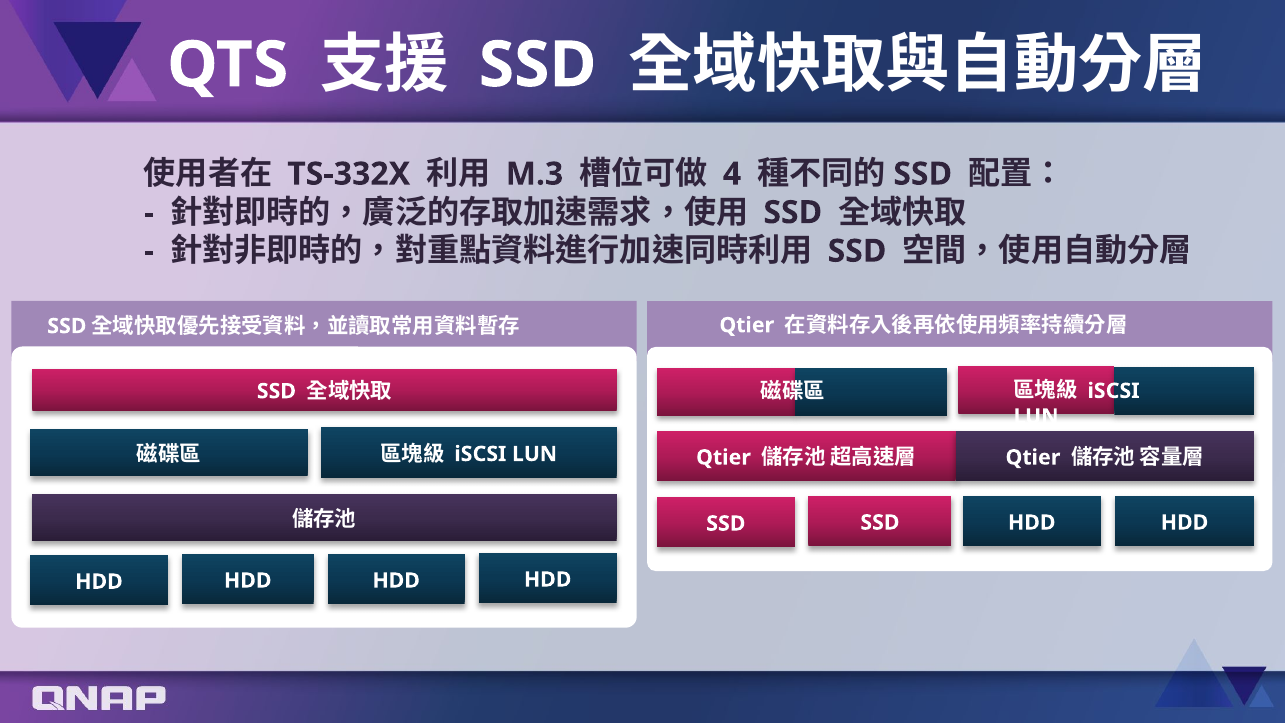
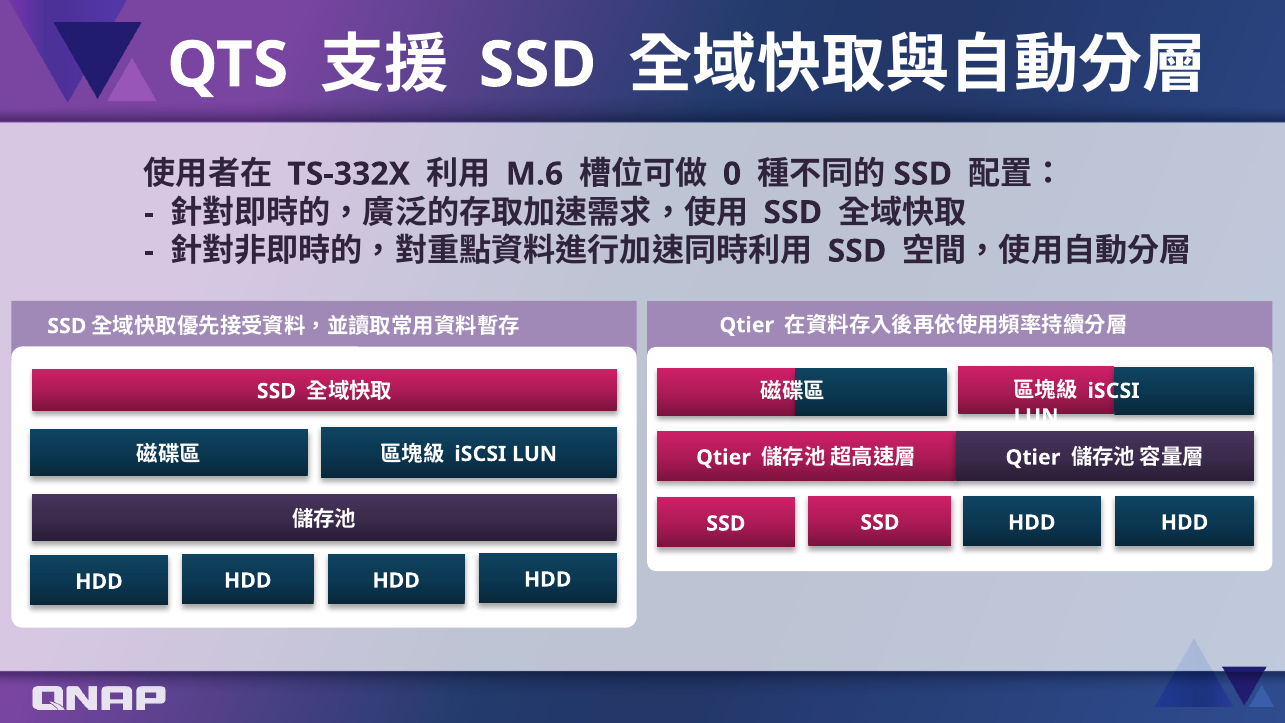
M.3: M.3 -> M.6 (535, 174)
4: 4 -> 0 (732, 174)
